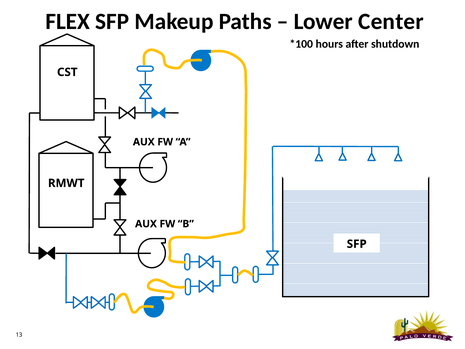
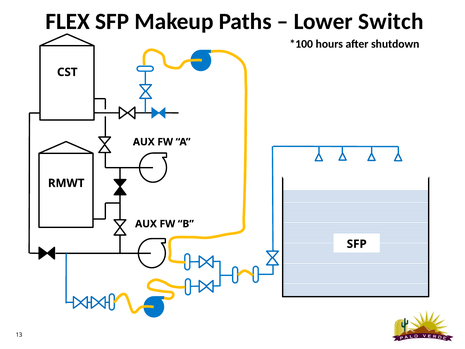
Center: Center -> Switch (391, 22)
